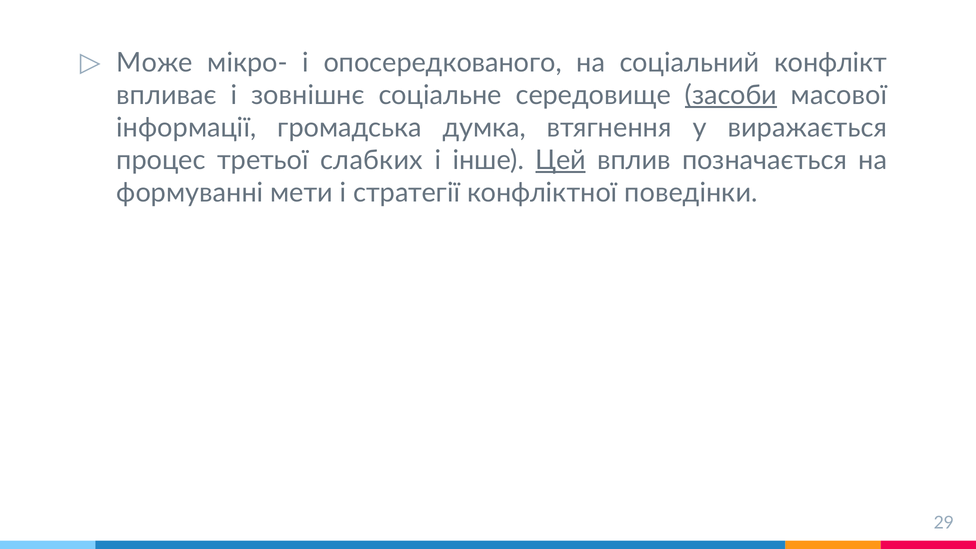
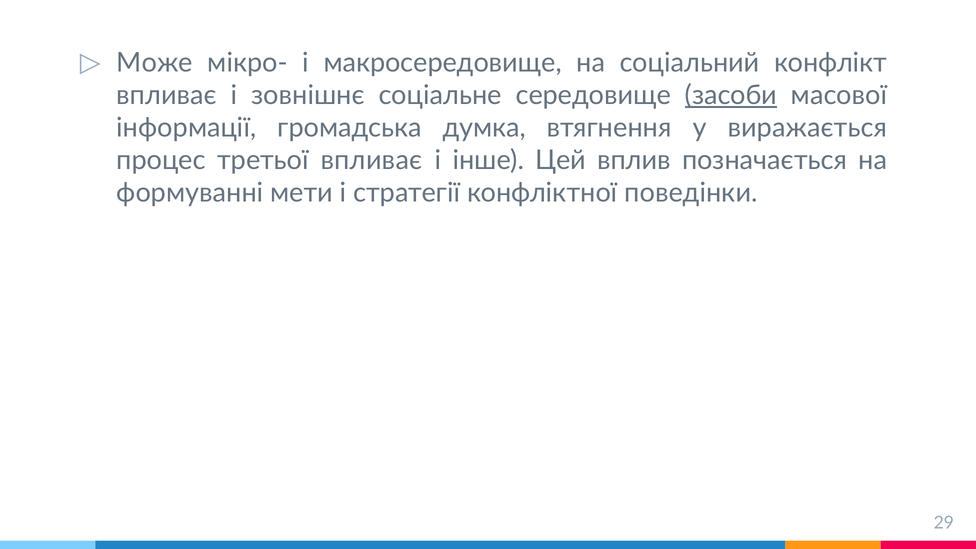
опосередкованого: опосередкованого -> макросередовище (443, 63)
третьої слабких: слабких -> впливає (372, 160)
Цей underline: present -> none (561, 160)
